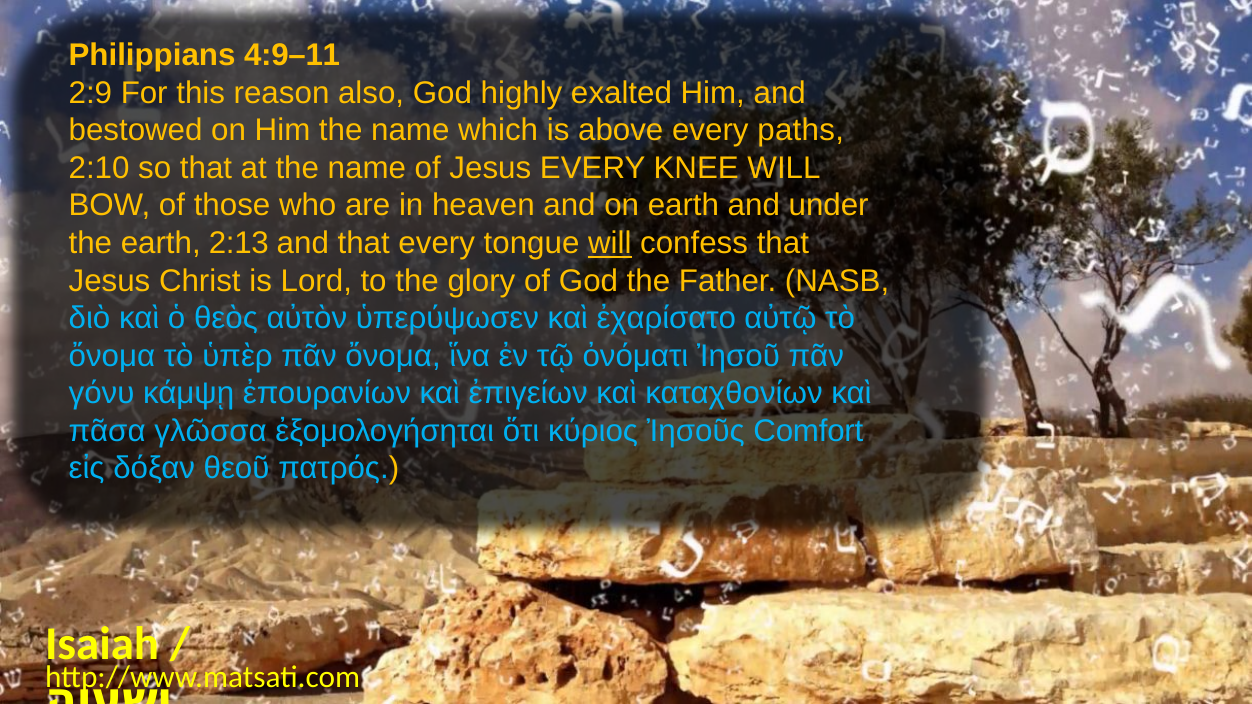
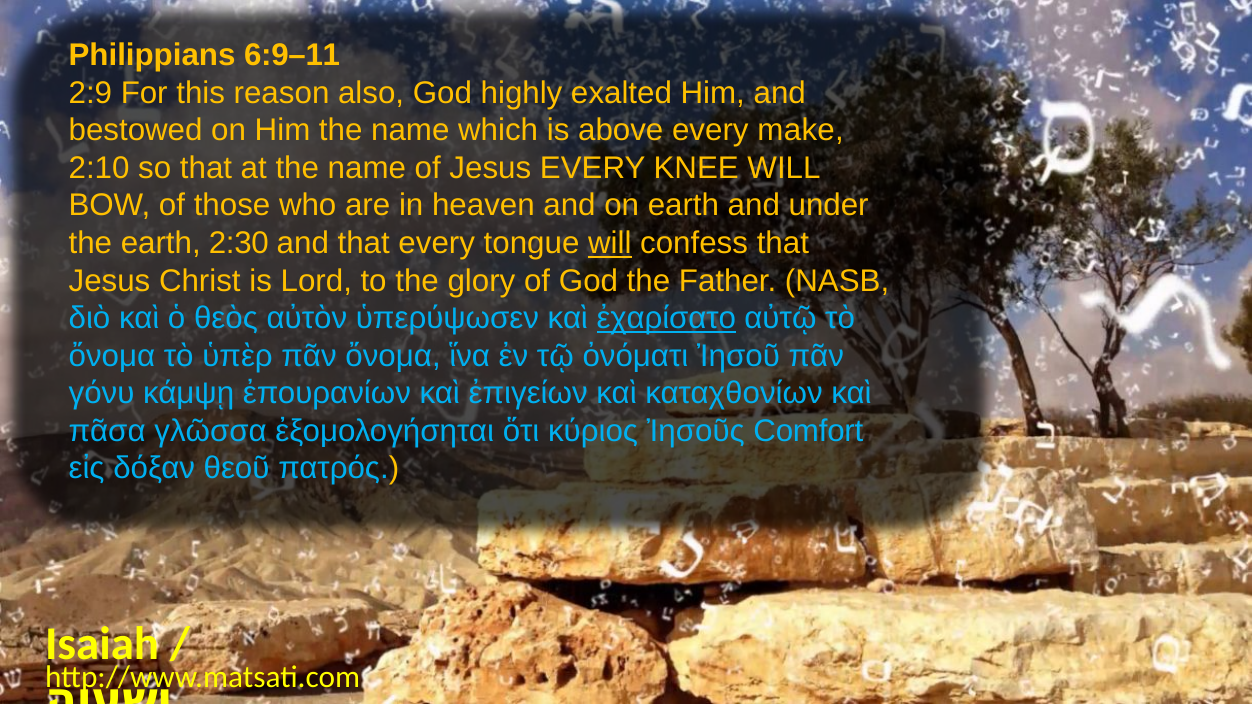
4:9–11: 4:9–11 -> 6:9–11 (292, 55)
paths: paths -> make (801, 131)
2:13: 2:13 -> 2:30 (239, 243)
ἐχαρίσατο underline: none -> present (666, 318)
